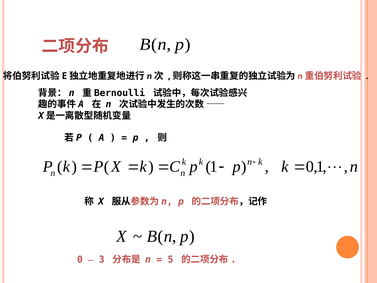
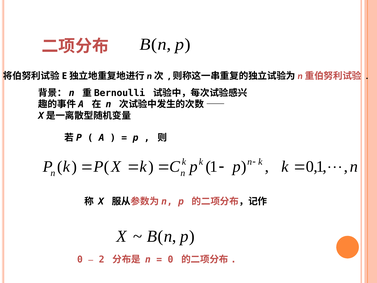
3: 3 -> 2 (102, 259)
5: 5 -> 0 (170, 259)
